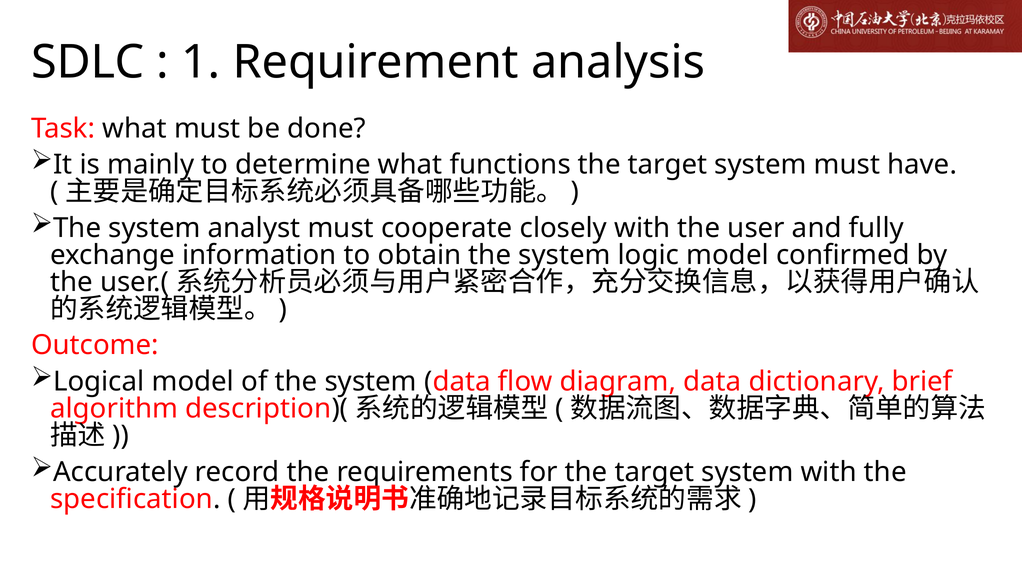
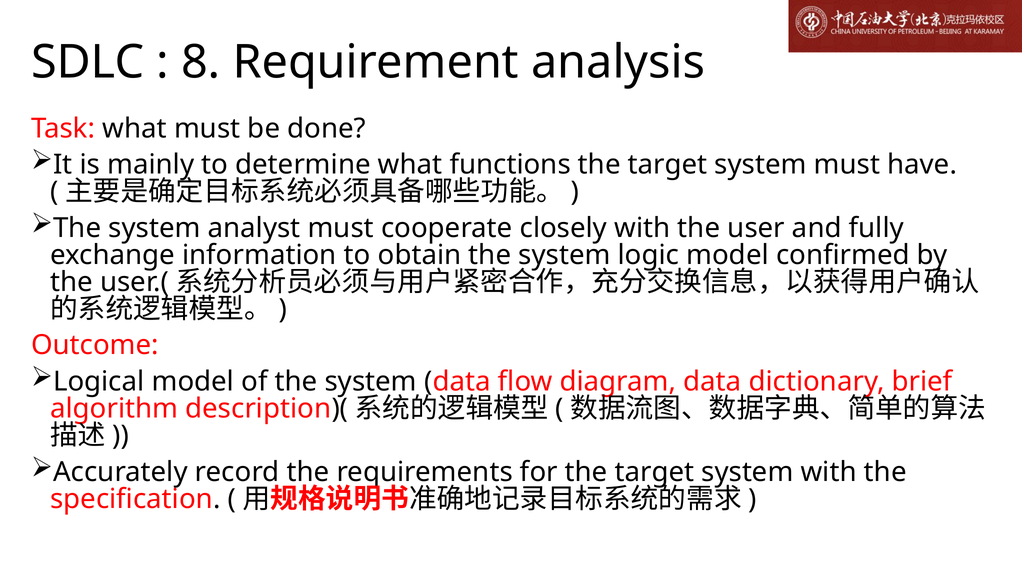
1: 1 -> 8 (201, 62)
